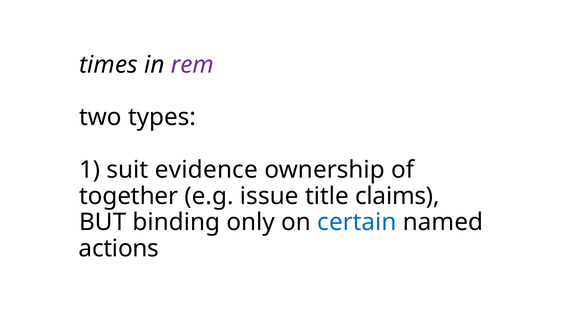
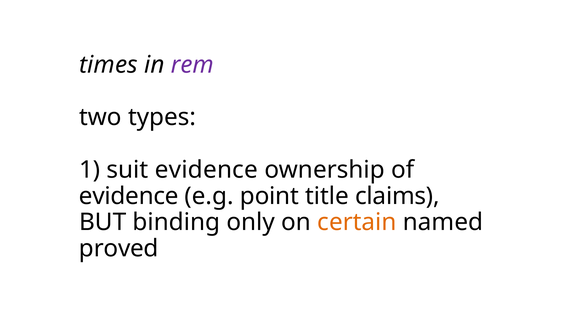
together: together -> evidence (129, 196)
issue: issue -> point (269, 196)
certain colour: blue -> orange (357, 223)
actions: actions -> proved (119, 249)
